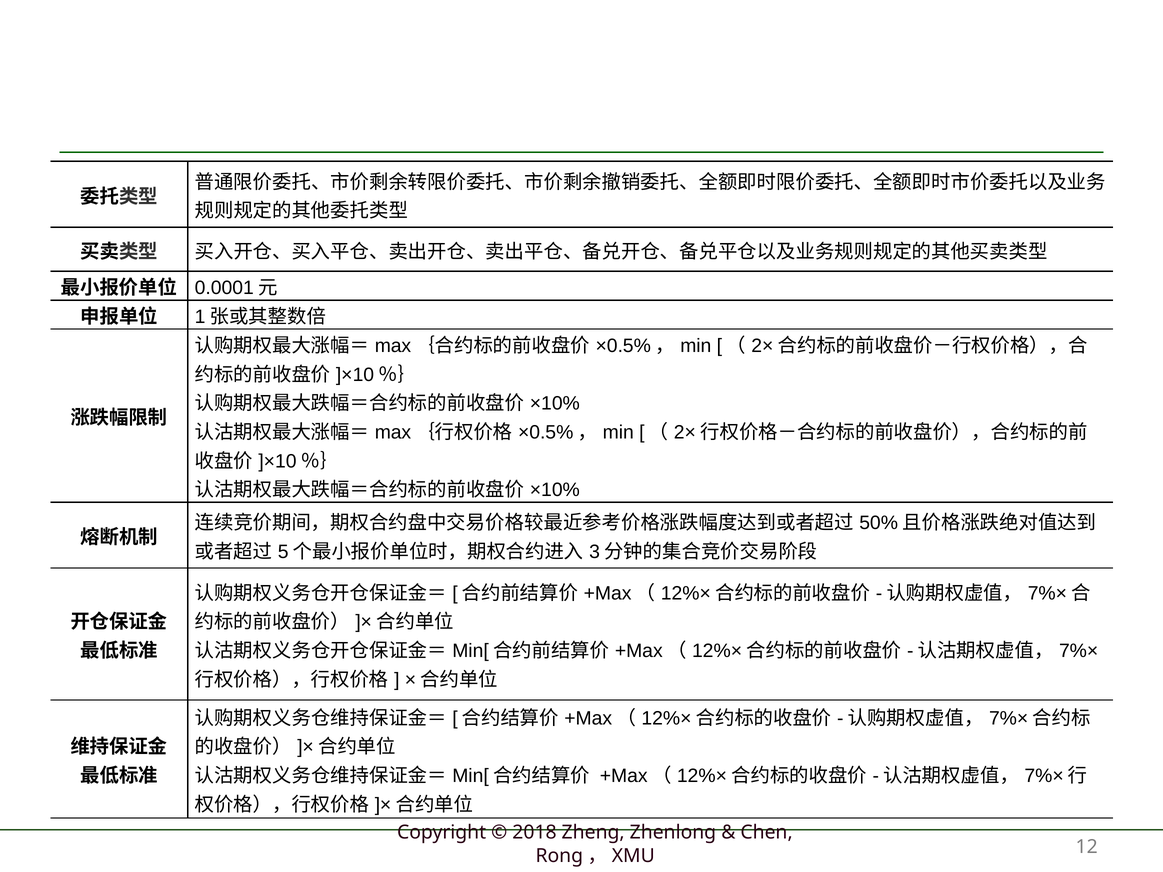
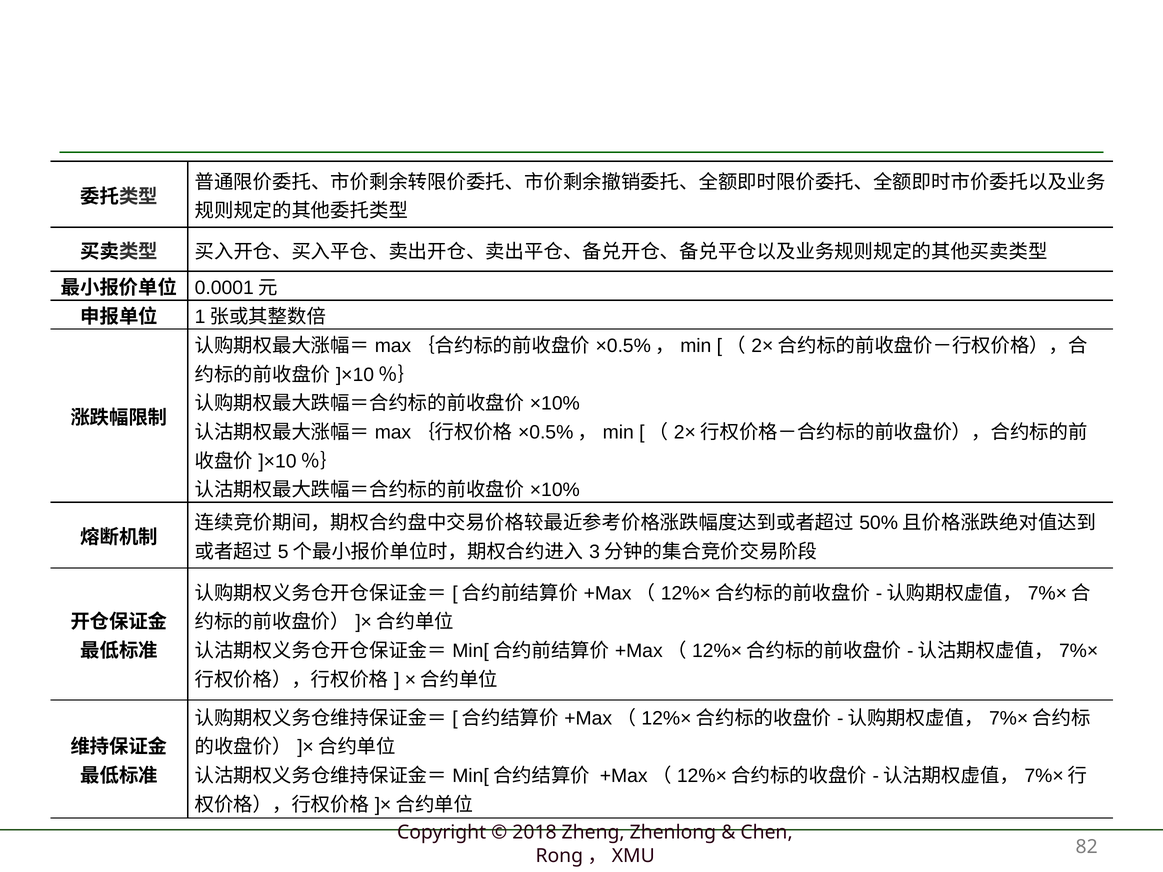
12: 12 -> 82 (1087, 847)
